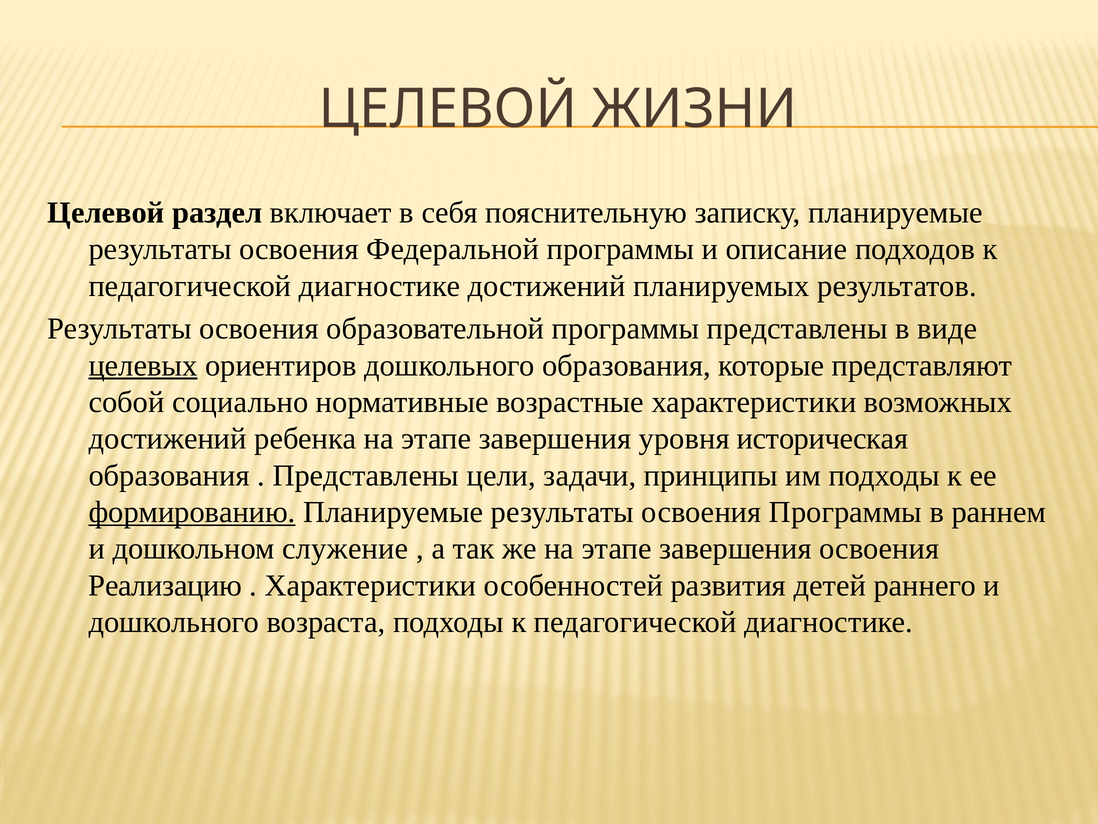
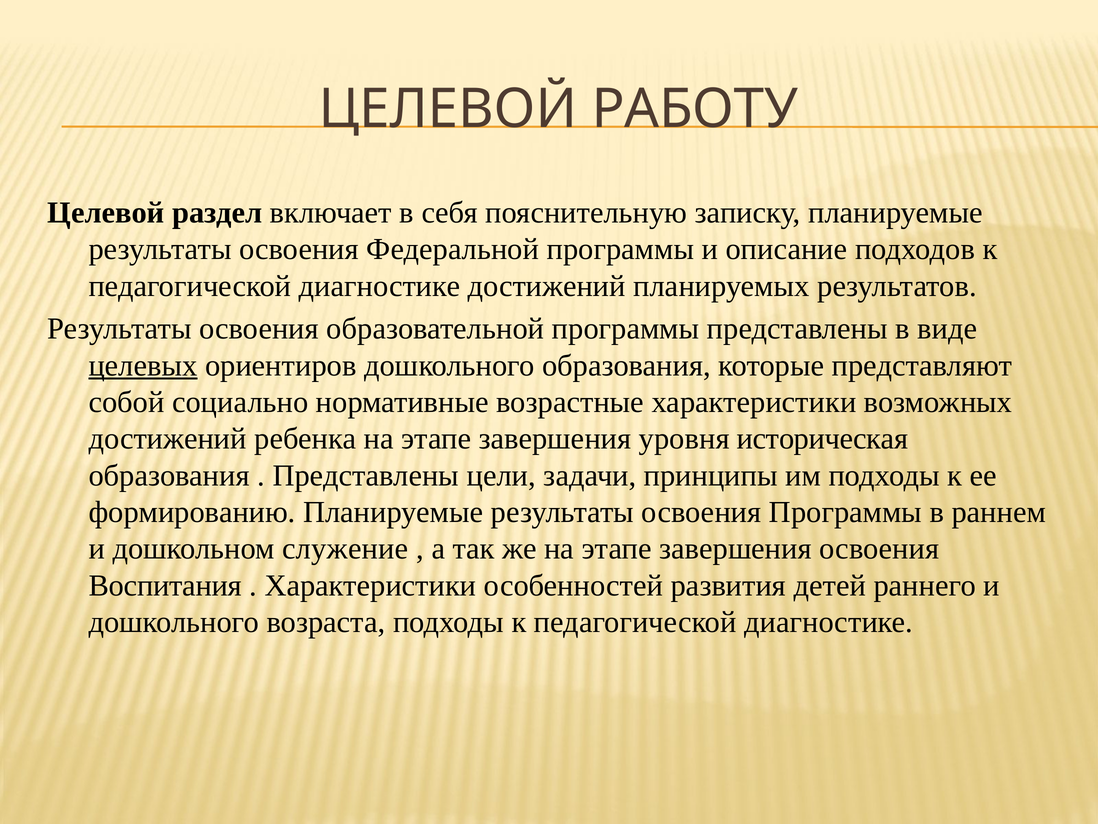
ЖИЗНИ: ЖИЗНИ -> РАБОТУ (695, 109)
формированию underline: present -> none (192, 512)
Реализацию: Реализацию -> Воспитания (165, 585)
